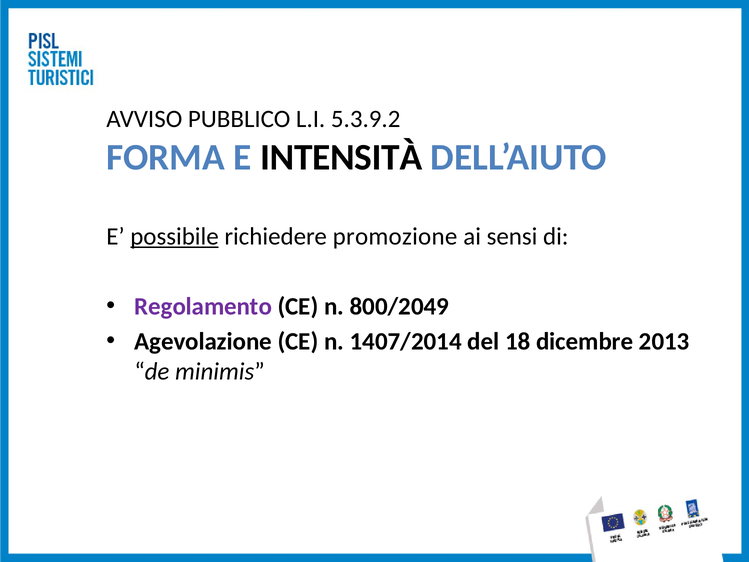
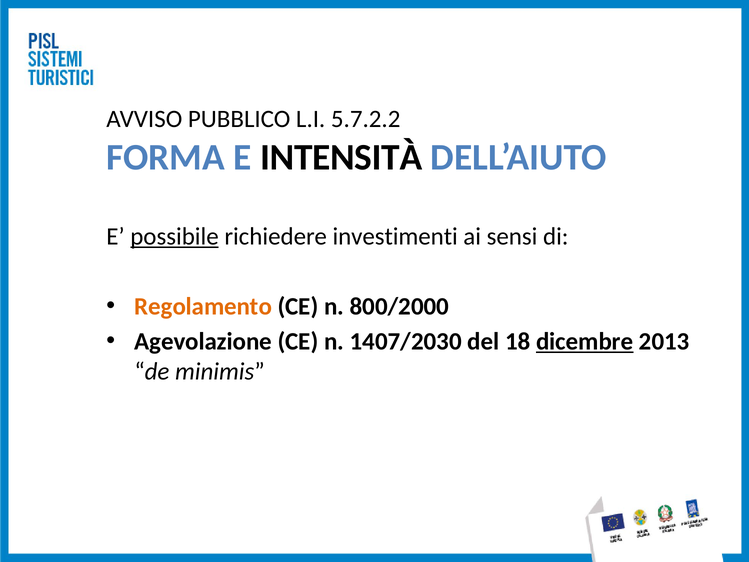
5.3.9.2: 5.3.9.2 -> 5.7.2.2 (366, 119)
promozione: promozione -> investimenti (395, 236)
Regolamento colour: purple -> orange (203, 306)
800/2049: 800/2049 -> 800/2000 (399, 306)
1407/2014: 1407/2014 -> 1407/2030 (406, 341)
dicembre underline: none -> present (585, 341)
